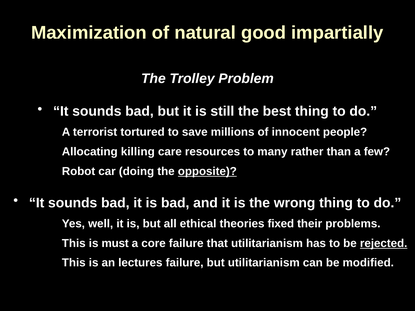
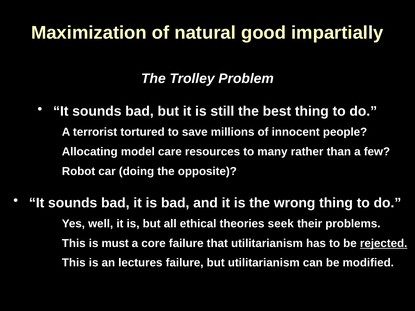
killing: killing -> model (138, 152)
opposite underline: present -> none (207, 171)
fixed: fixed -> seek (281, 224)
